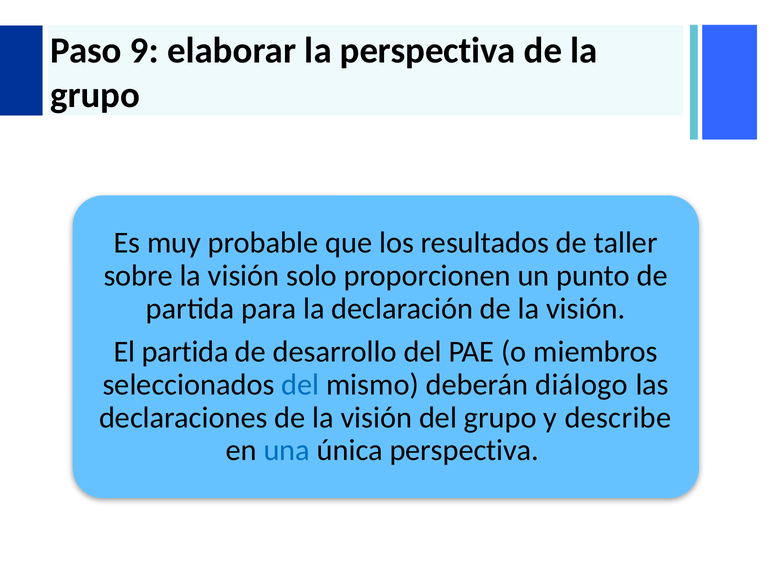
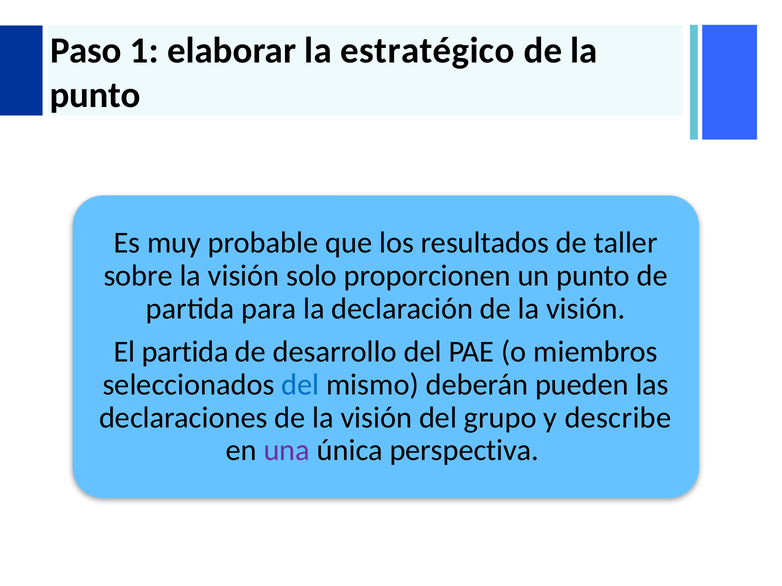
9: 9 -> 1 (144, 51)
la perspectiva: perspectiva -> estratégico (428, 51)
grupo: grupo -> punto (95, 95)
diálogo: diálogo -> pueden (582, 385)
una colour: blue -> purple (287, 451)
